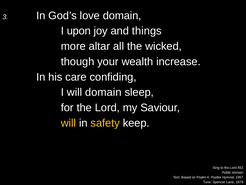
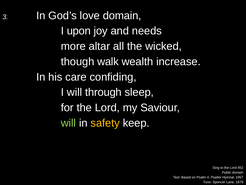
things: things -> needs (147, 31)
your: your -> walk (108, 61)
will domain: domain -> through (103, 92)
will colour: yellow -> light green (68, 123)
